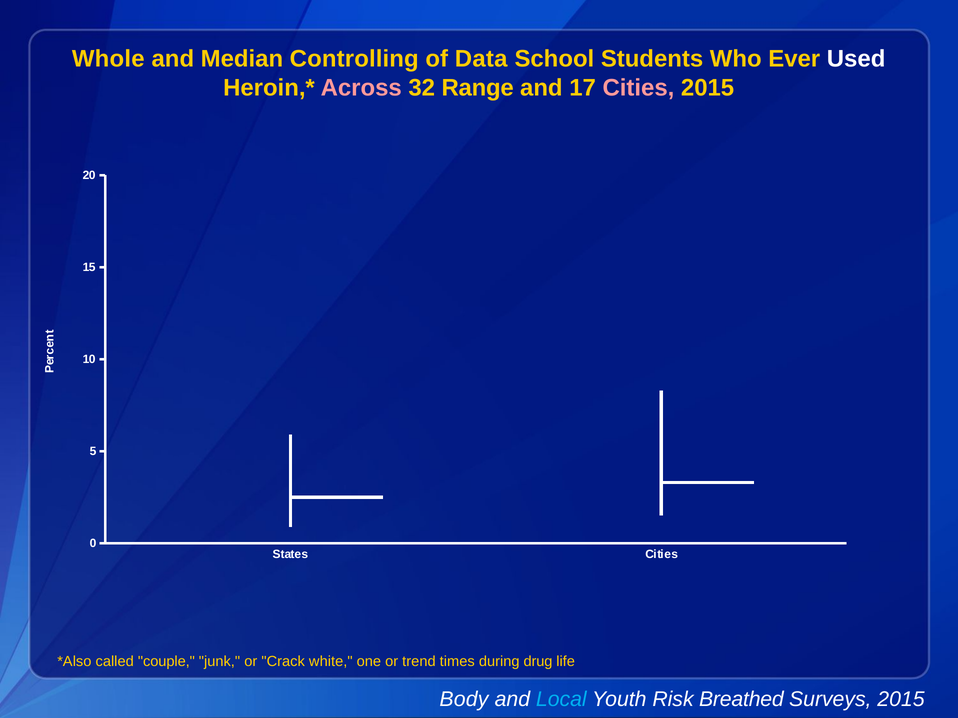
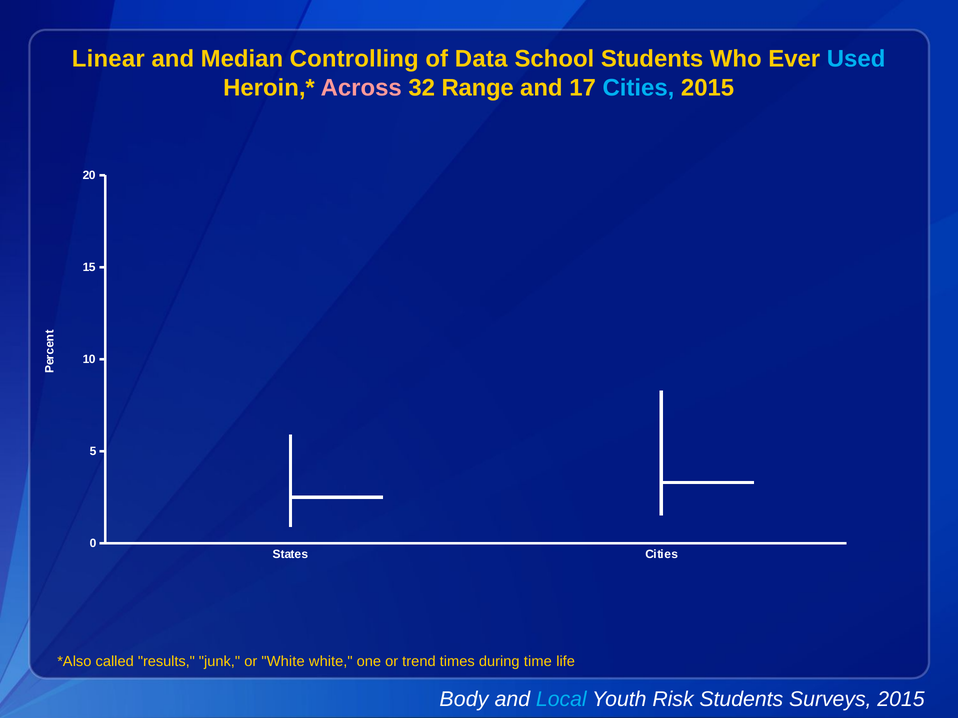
Whole: Whole -> Linear (108, 59)
Used colour: white -> light blue (856, 59)
Cities colour: pink -> light blue (638, 88)
couple: couple -> results (166, 662)
or Crack: Crack -> White (283, 662)
drug: drug -> time (538, 662)
Risk Breathed: Breathed -> Students (741, 700)
